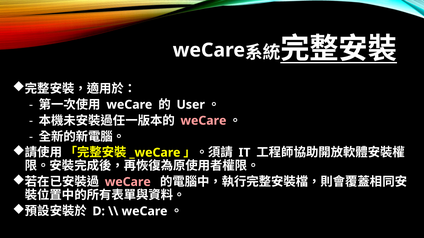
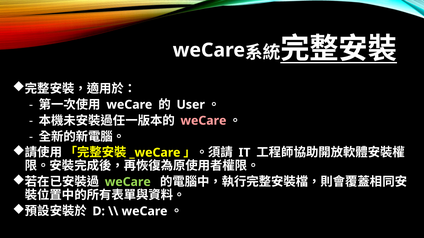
weCare colour: pink -> light green (128, 182)
